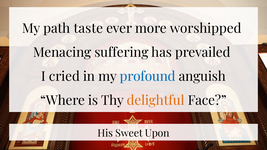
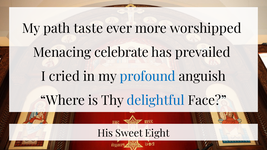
suffering: suffering -> celebrate (122, 53)
delightful colour: orange -> blue (156, 101)
Upon: Upon -> Eight (157, 134)
